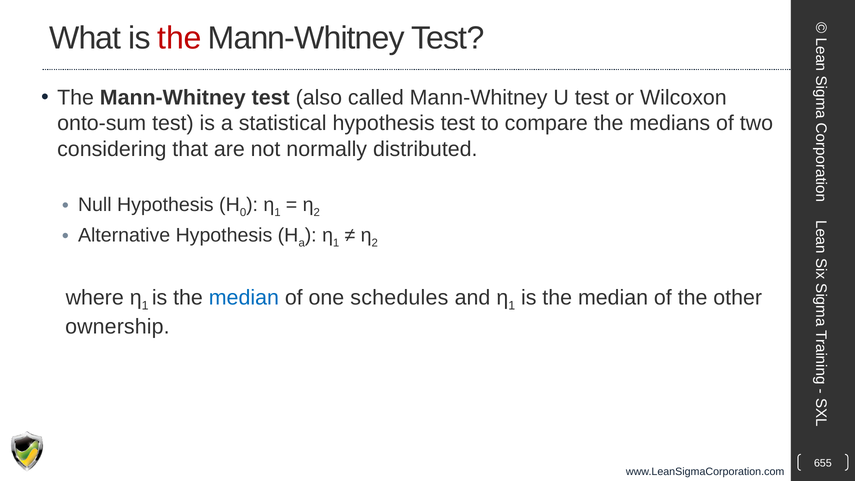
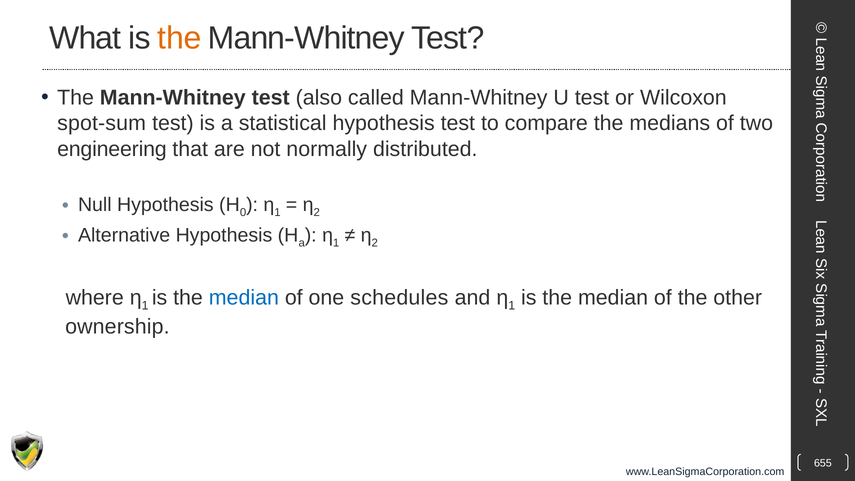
the colour: red -> orange (179, 38)
onto-sum: onto-sum -> spot-sum (102, 123)
considering: considering -> engineering (112, 149)
